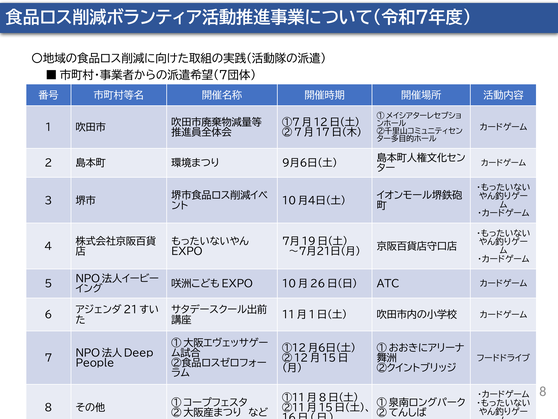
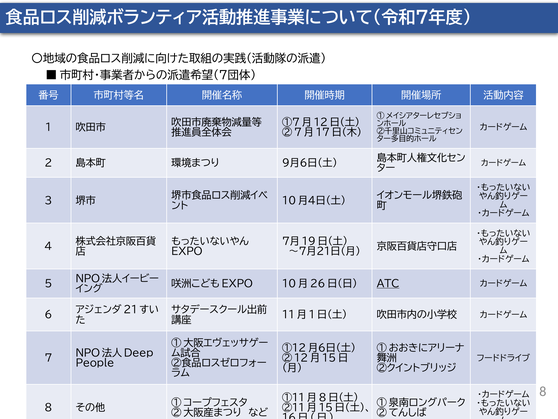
ATC underline: none -> present (388, 283)
